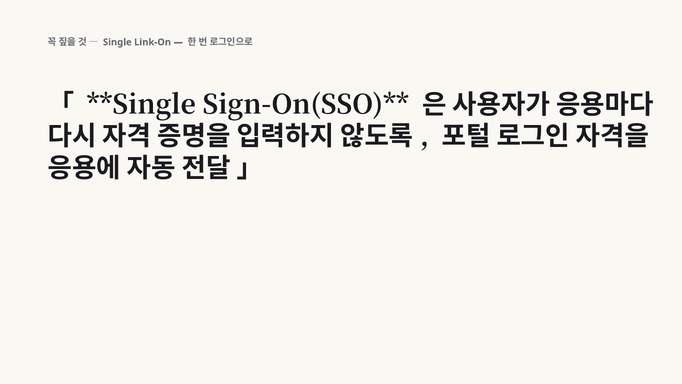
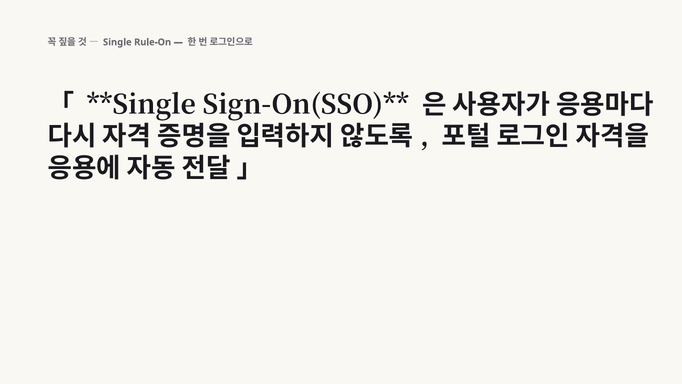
Link-On: Link-On -> Rule-On (153, 42)
